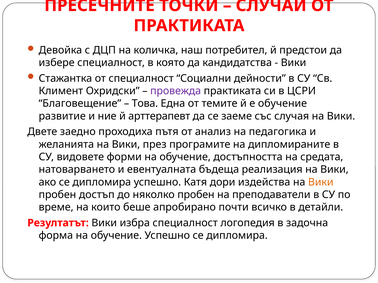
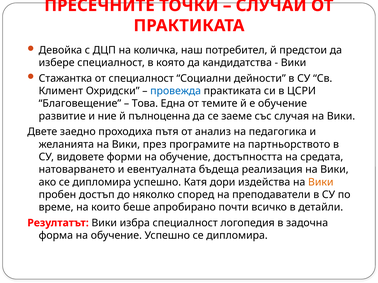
провежда colour: purple -> blue (176, 91)
арттерапевт: арттерапевт -> пълноценна (159, 116)
дипломираните: дипломираните -> партньорството (289, 145)
няколко пробен: пробен -> според (196, 195)
